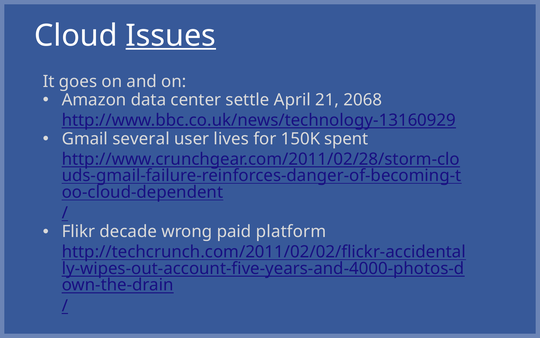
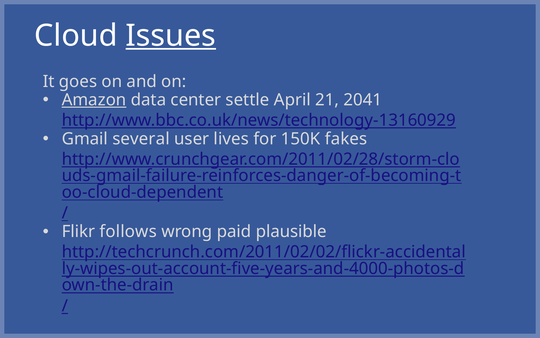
Amazon underline: none -> present (94, 100)
2068: 2068 -> 2041 (363, 100)
spent: spent -> fakes (346, 139)
decade: decade -> follows (128, 231)
platform: platform -> plausible (291, 231)
